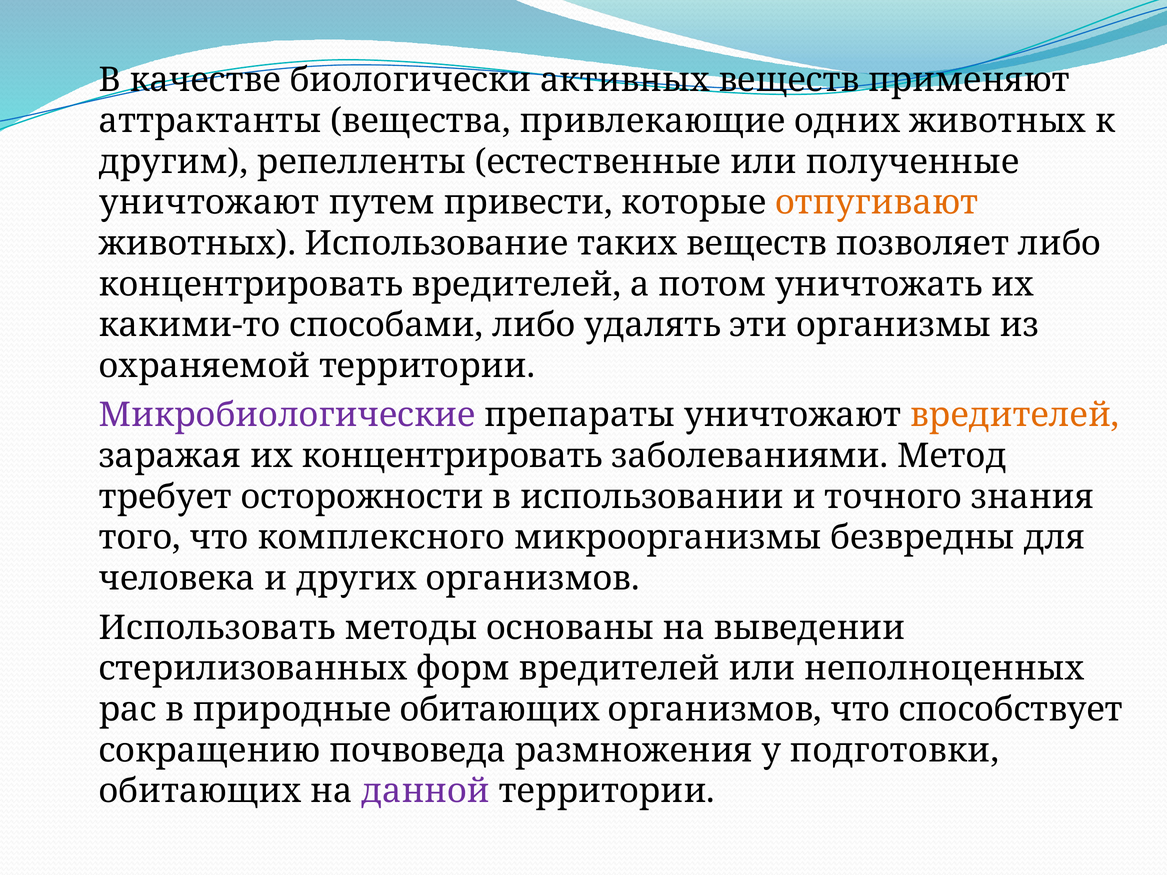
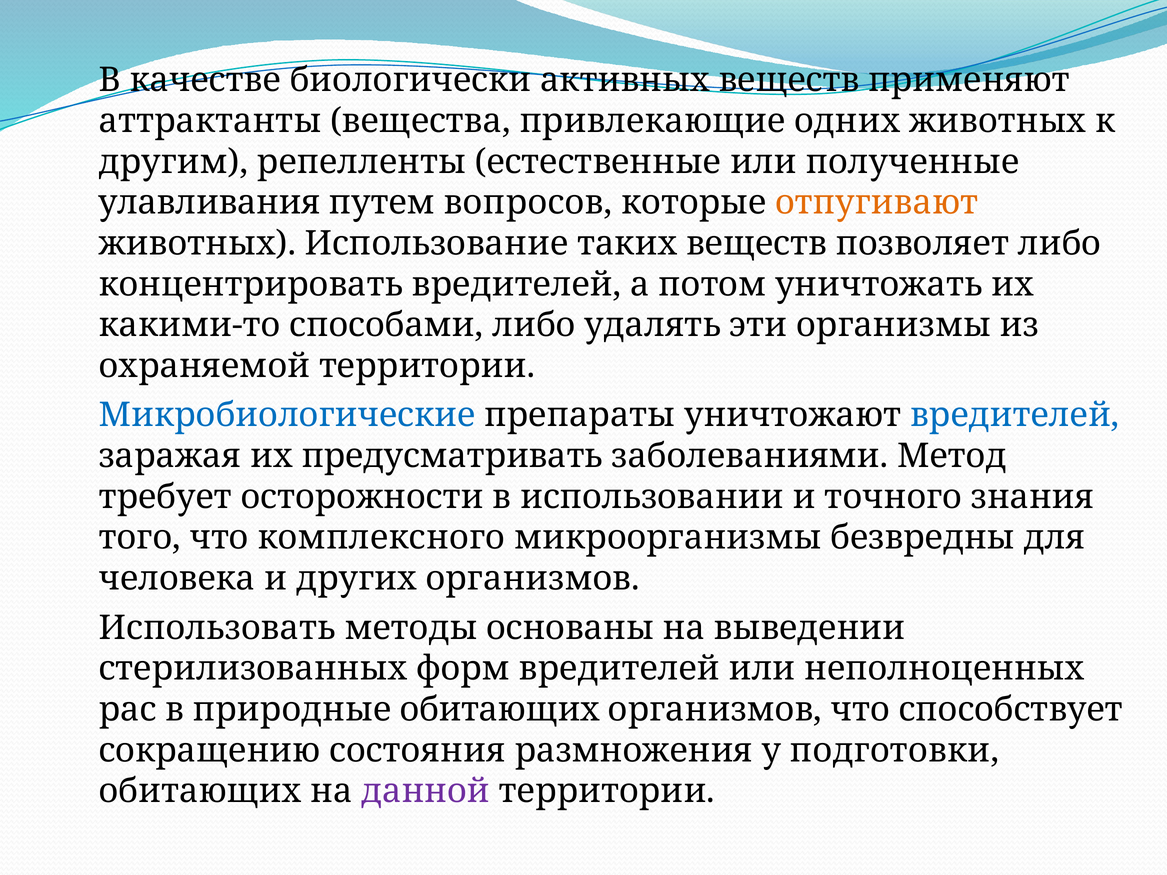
уничтожают: уничтожают -> улавливания (210, 203)
привести: привести -> вопросов (528, 203)
Микробиологические colour: purple -> blue (287, 415)
вредителей colour: orange -> blue (1015, 415)
их концентрировать: концентрировать -> предусматривать (452, 456)
почвоведа: почвоведа -> состояния (417, 751)
